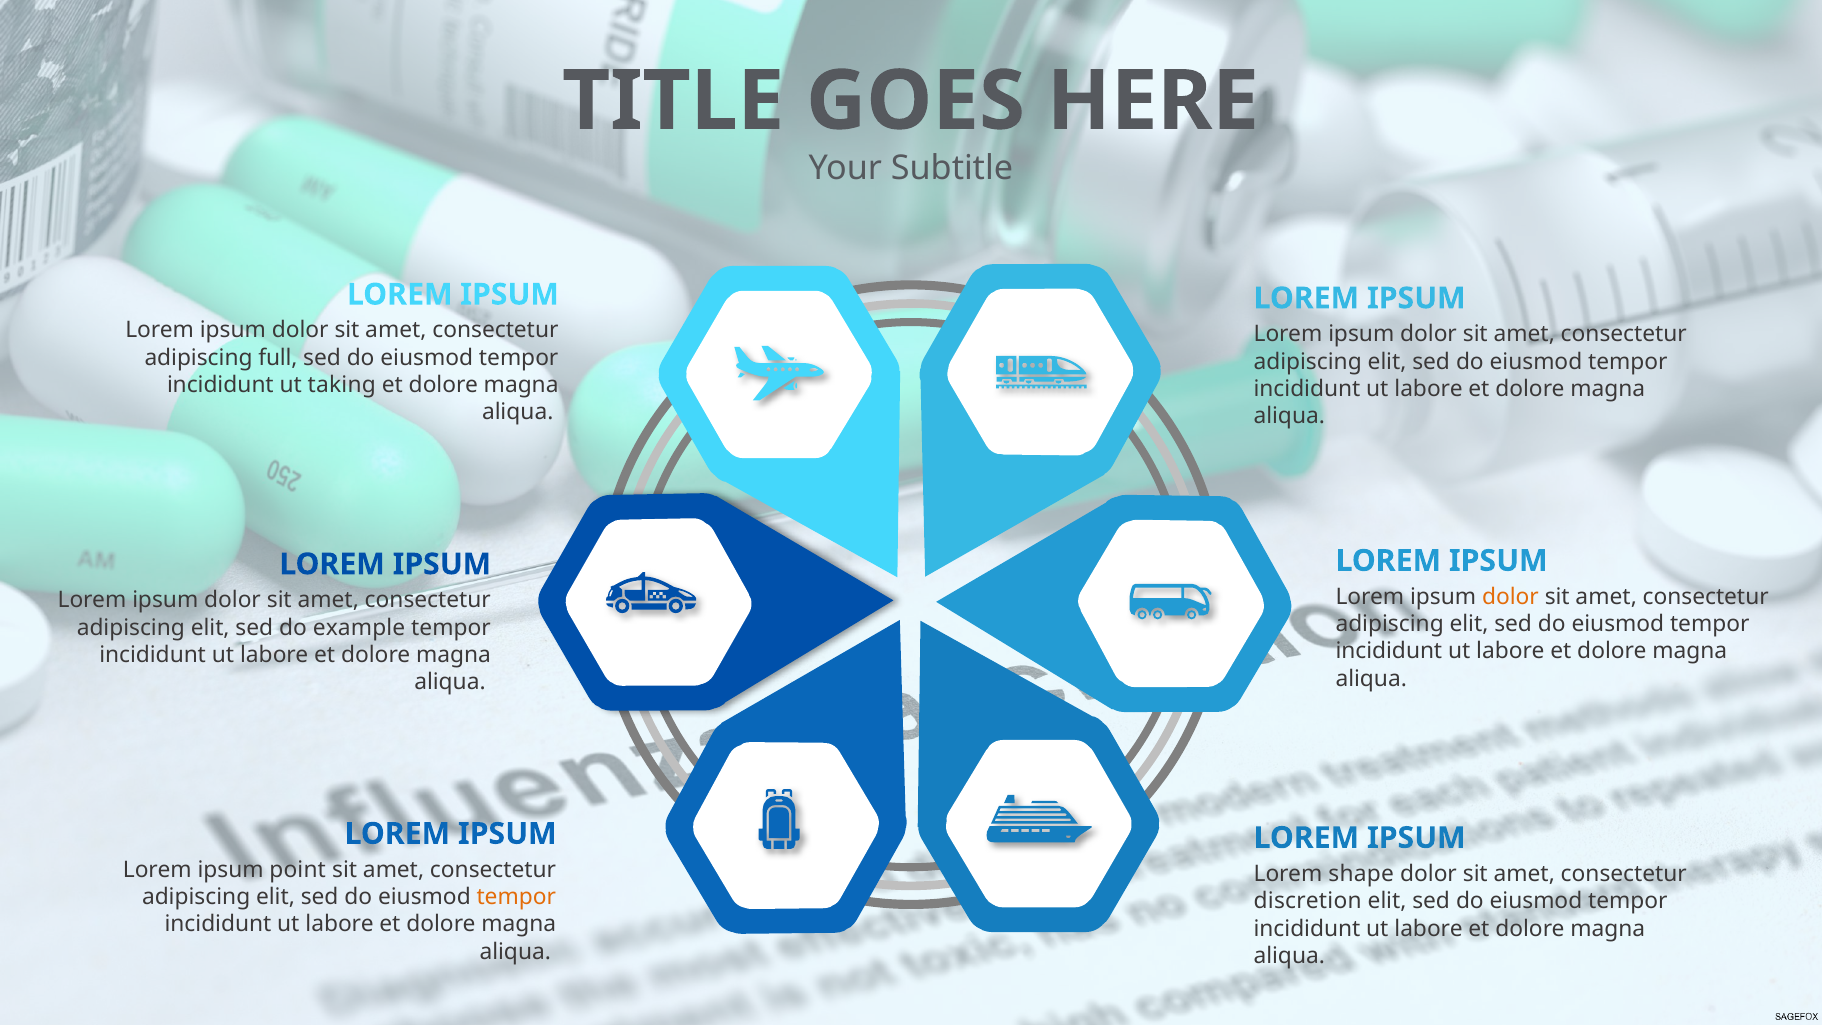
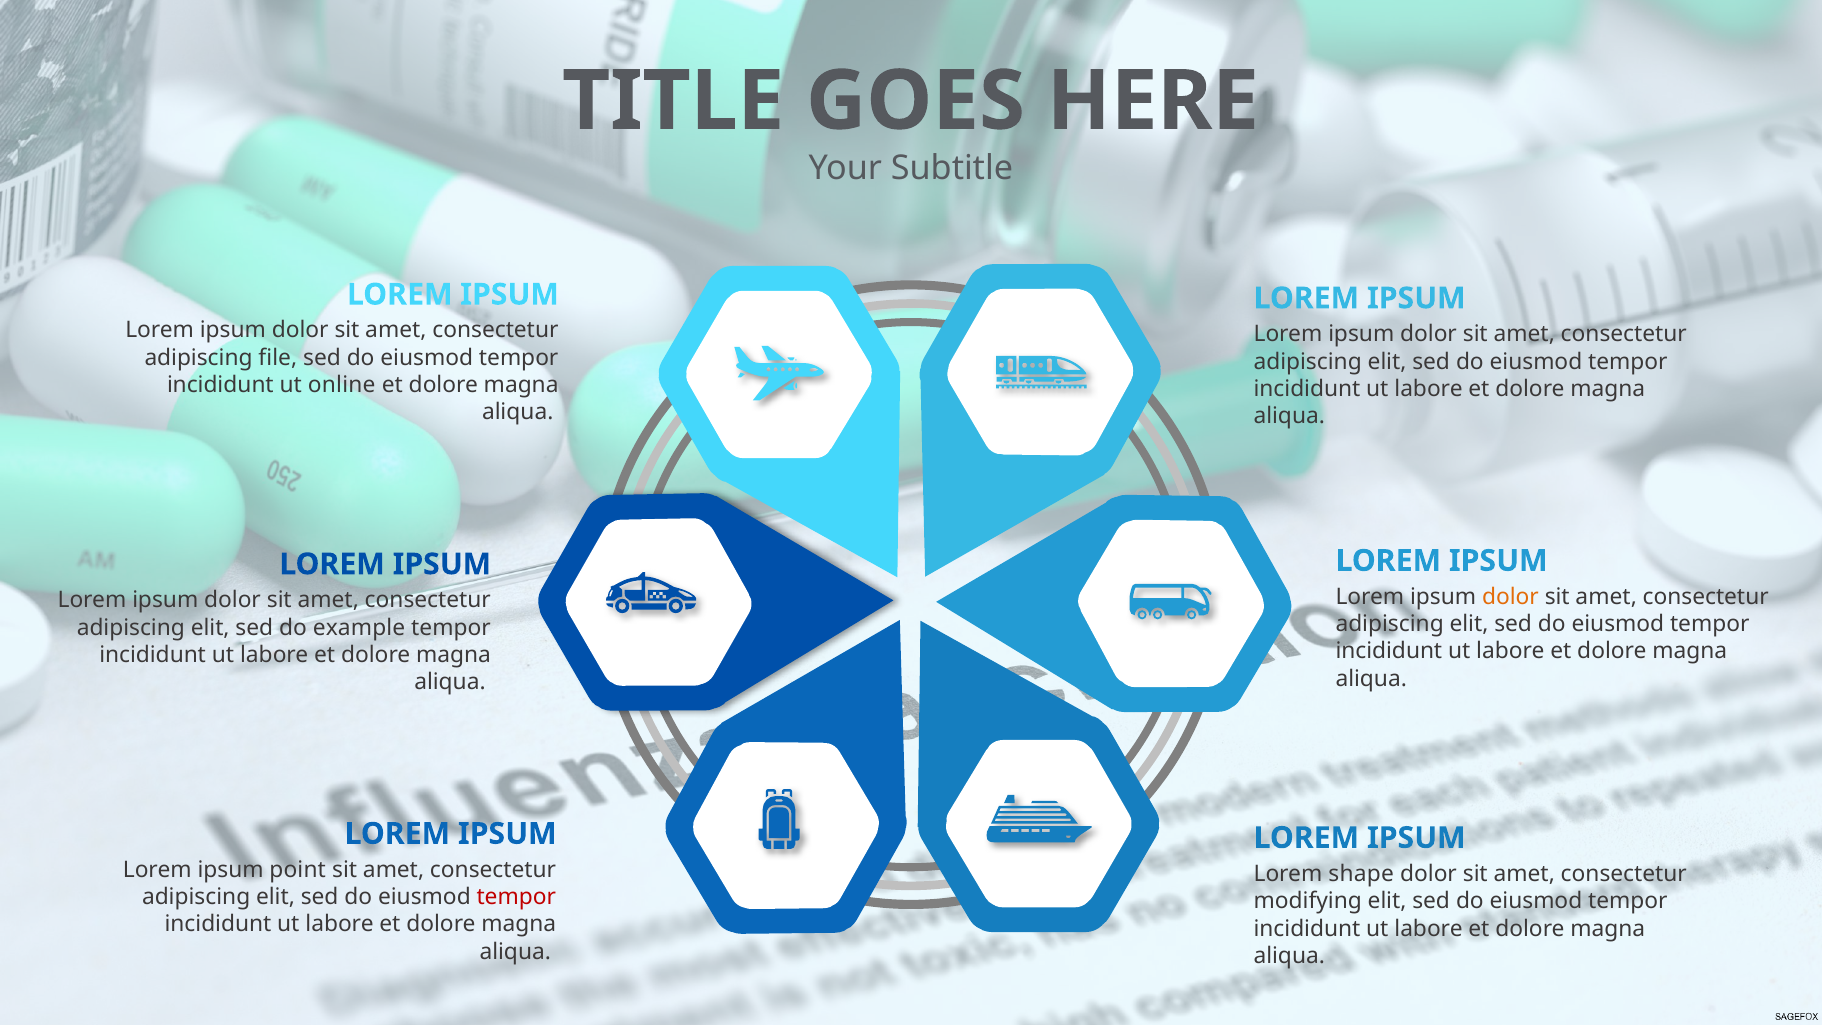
full: full -> file (278, 358)
taking: taking -> online (342, 385)
tempor colour: orange -> red (516, 897)
discretion: discretion -> modifying (1308, 901)
